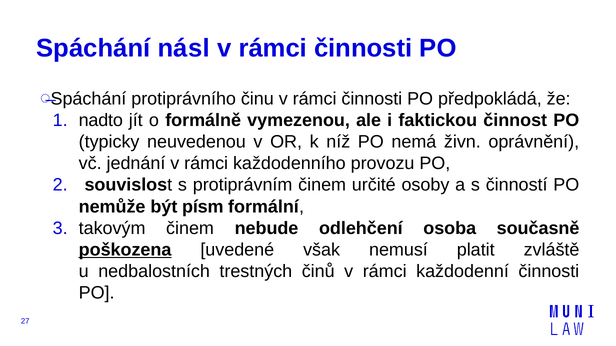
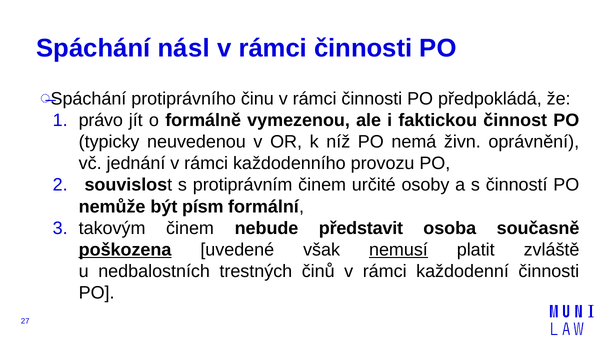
nadto: nadto -> právo (101, 121)
odlehčení: odlehčení -> představit (361, 228)
nemusí underline: none -> present (398, 250)
